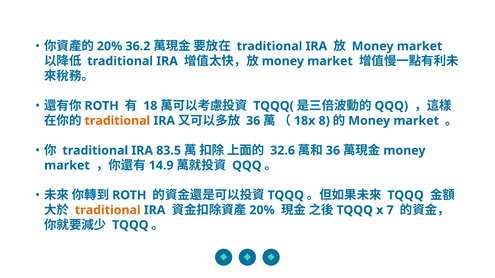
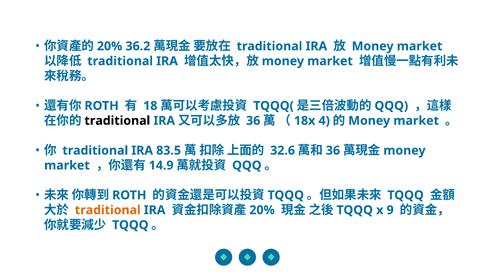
traditional colour: orange -> black (117, 121)
8: 8 -> 4 (324, 121)
7: 7 -> 9 (390, 210)
